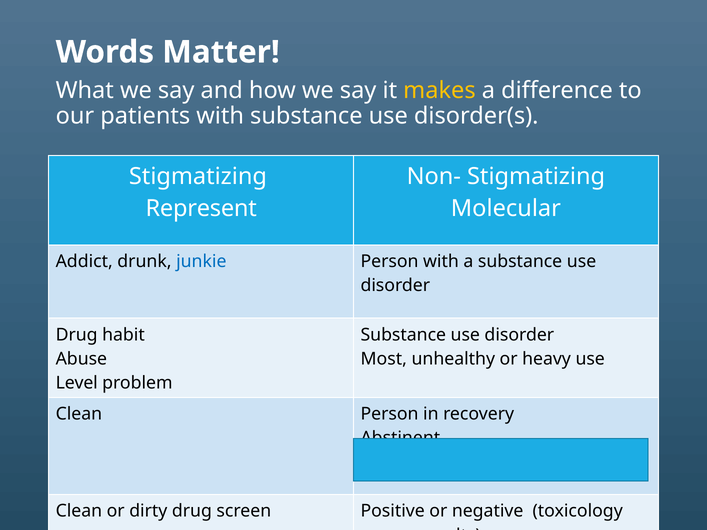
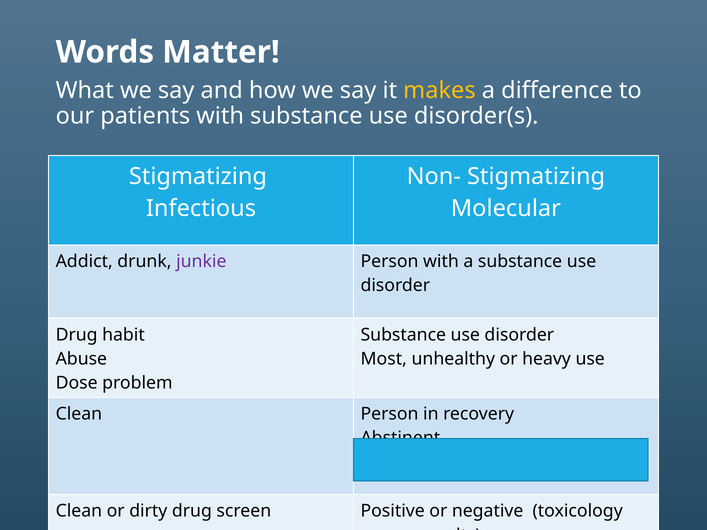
Represent: Represent -> Infectious (201, 209)
junkie colour: blue -> purple (201, 262)
Level: Level -> Dose (77, 383)
